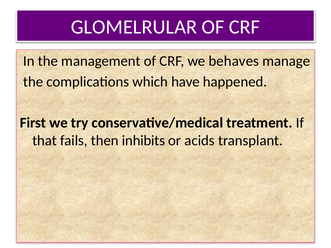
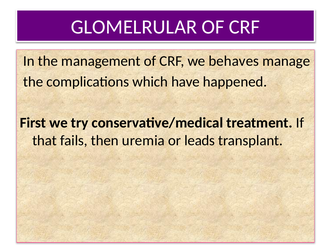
inhibits: inhibits -> uremia (143, 141)
acids: acids -> leads (200, 141)
